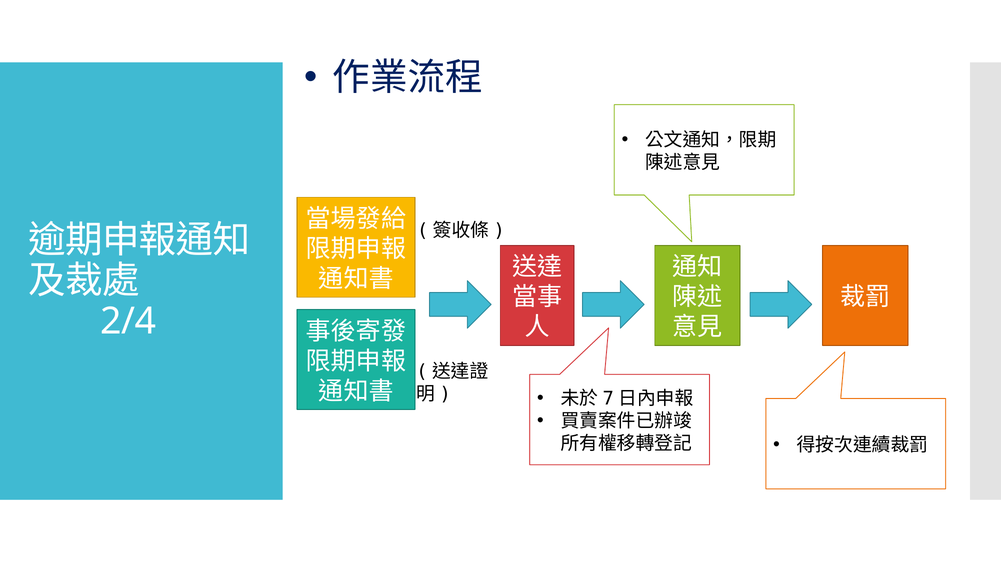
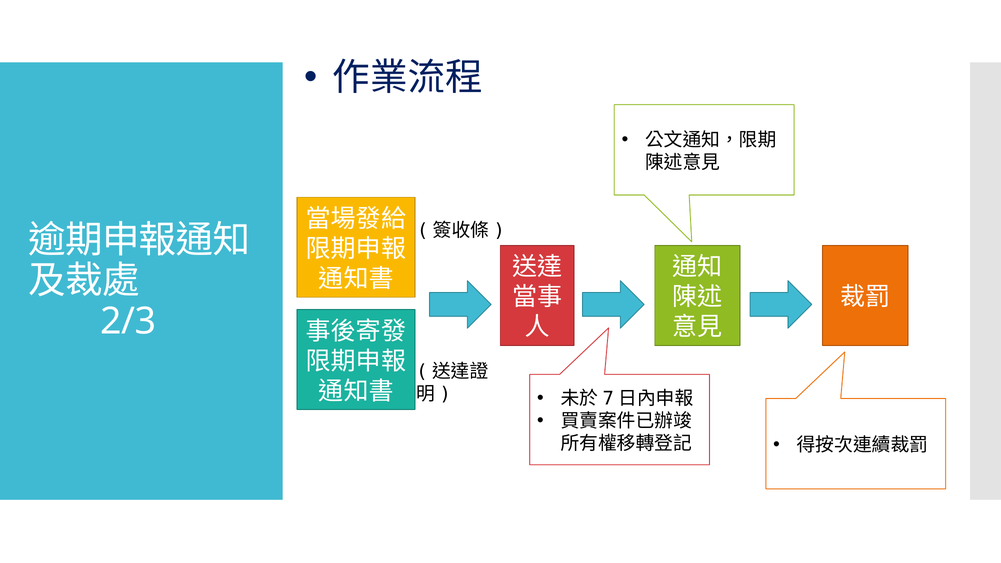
2/4: 2/4 -> 2/3 (128, 321)
